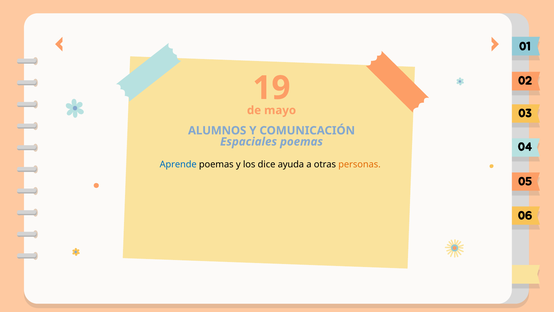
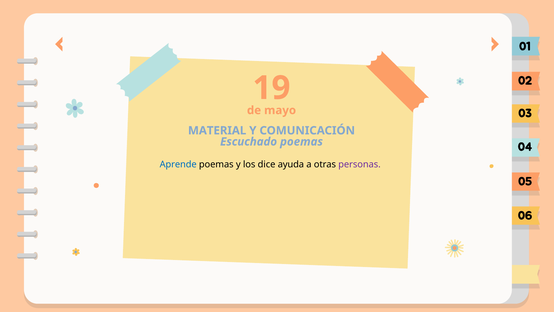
ALUMNOS: ALUMNOS -> MATERIAL (217, 130)
Espaciales: Espaciales -> Escuchado (249, 142)
personas colour: orange -> purple (359, 164)
